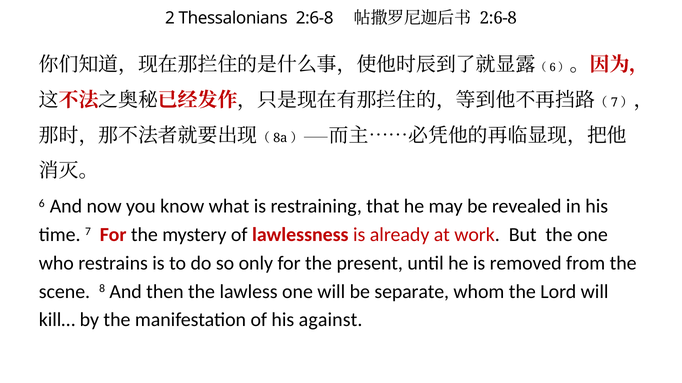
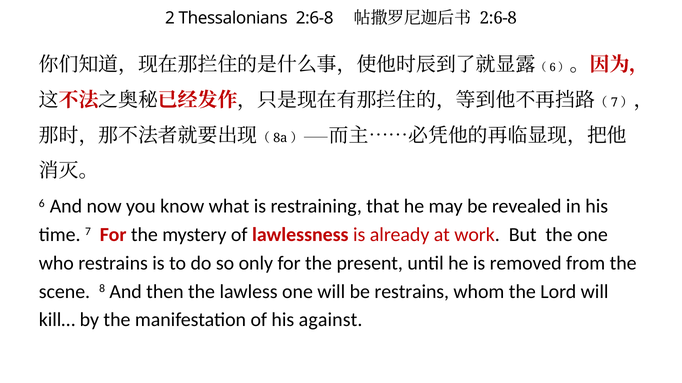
be separate: separate -> restrains (412, 292)
